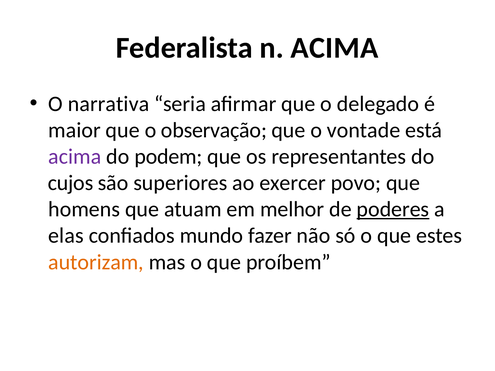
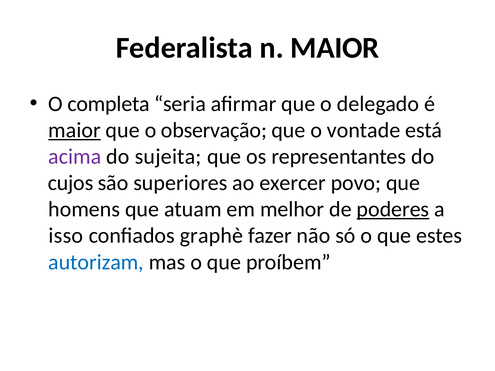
n ACIMA: ACIMA -> MAIOR (335, 48)
narrativa: narrativa -> completa (109, 104)
maior underline: none -> present (74, 130)
podem: podem -> sujeita (168, 157)
elas: elas -> isso (66, 236)
mundo: mundo -> graphè (211, 236)
autorizam colour: orange -> blue (96, 262)
